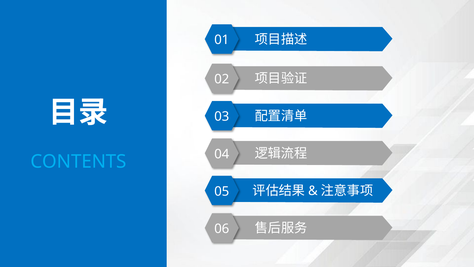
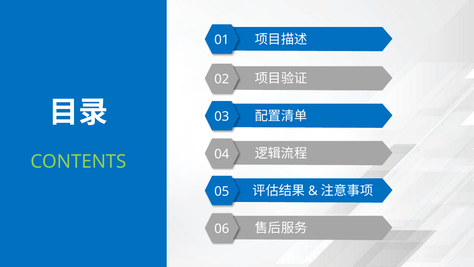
CONTENTS colour: light blue -> light green (79, 161)
